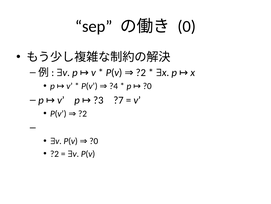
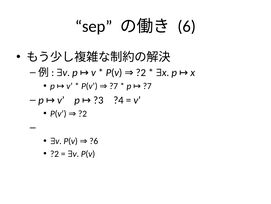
0: 0 -> 6 (187, 26)
P(v ?4: ?4 -> ?7 (114, 86)
p ?0: ?0 -> ?7 (147, 86)
?7: ?7 -> ?4 (118, 100)
P(v ?0: ?0 -> ?6 (94, 141)
